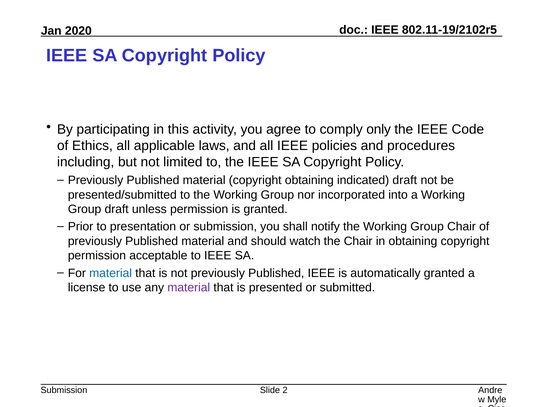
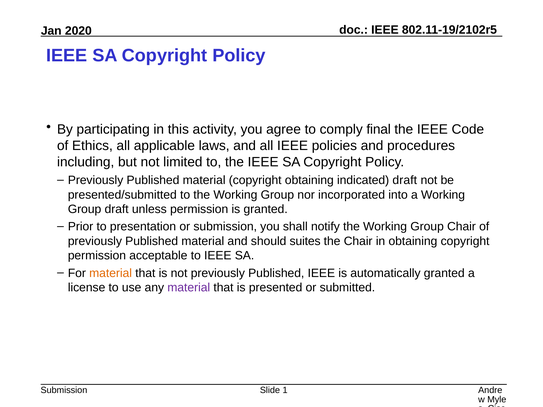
only: only -> final (379, 129)
watch: watch -> suites (305, 241)
material colour: blue -> orange (111, 273)
2: 2 -> 1 (285, 391)
